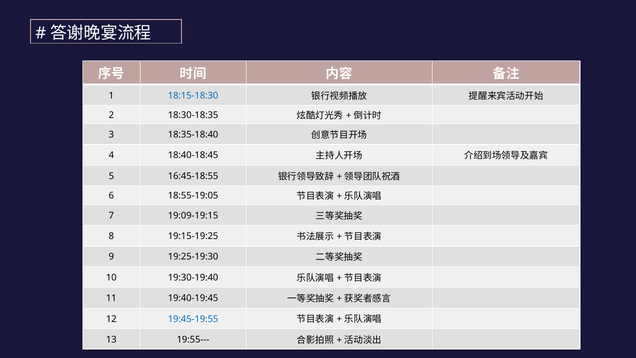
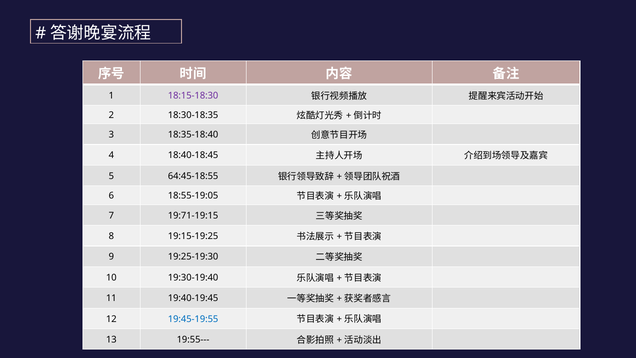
18:15-18:30 colour: blue -> purple (193, 95)
16:45-18:55: 16:45-18:55 -> 64:45-18:55 (193, 176)
19:09-19:15: 19:09-19:15 -> 19:71-19:15 (193, 215)
